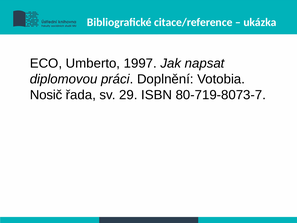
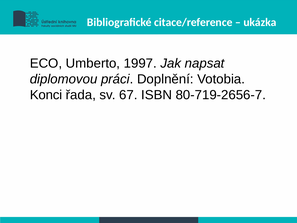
Nosič: Nosič -> Konci (46, 95)
29: 29 -> 67 (128, 95)
80-719-8073-7: 80-719-8073-7 -> 80-719-2656-7 (221, 95)
